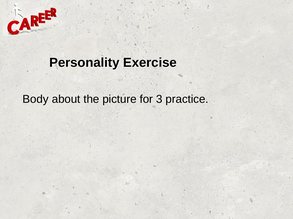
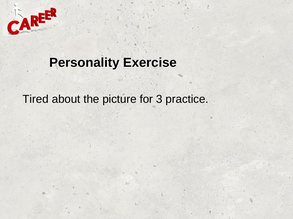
Body: Body -> Tired (36, 99)
